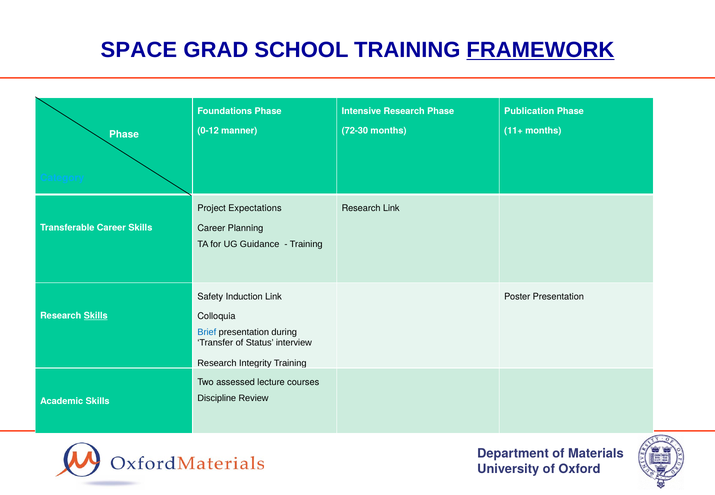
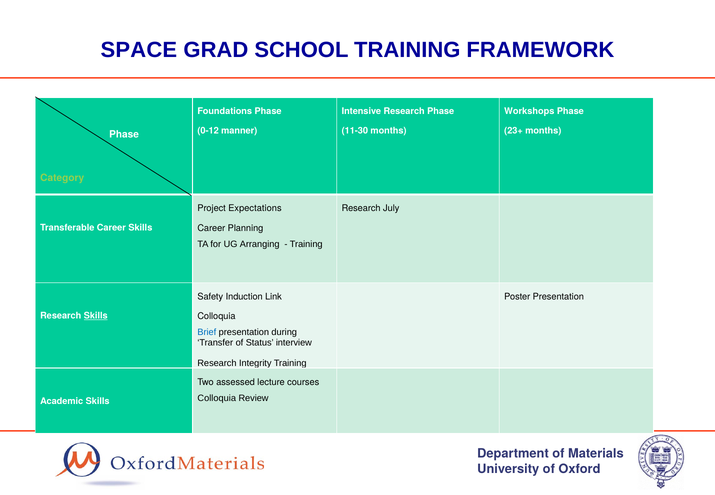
FRAMEWORK underline: present -> none (540, 50)
Publication: Publication -> Workshops (529, 111)
72-30: 72-30 -> 11-30 (355, 131)
11+: 11+ -> 23+ (513, 131)
Category colour: light blue -> light green (62, 178)
Research Link: Link -> July (391, 208)
Guidance: Guidance -> Arranging (260, 244)
Discipline: Discipline -> Colloquia (217, 398)
